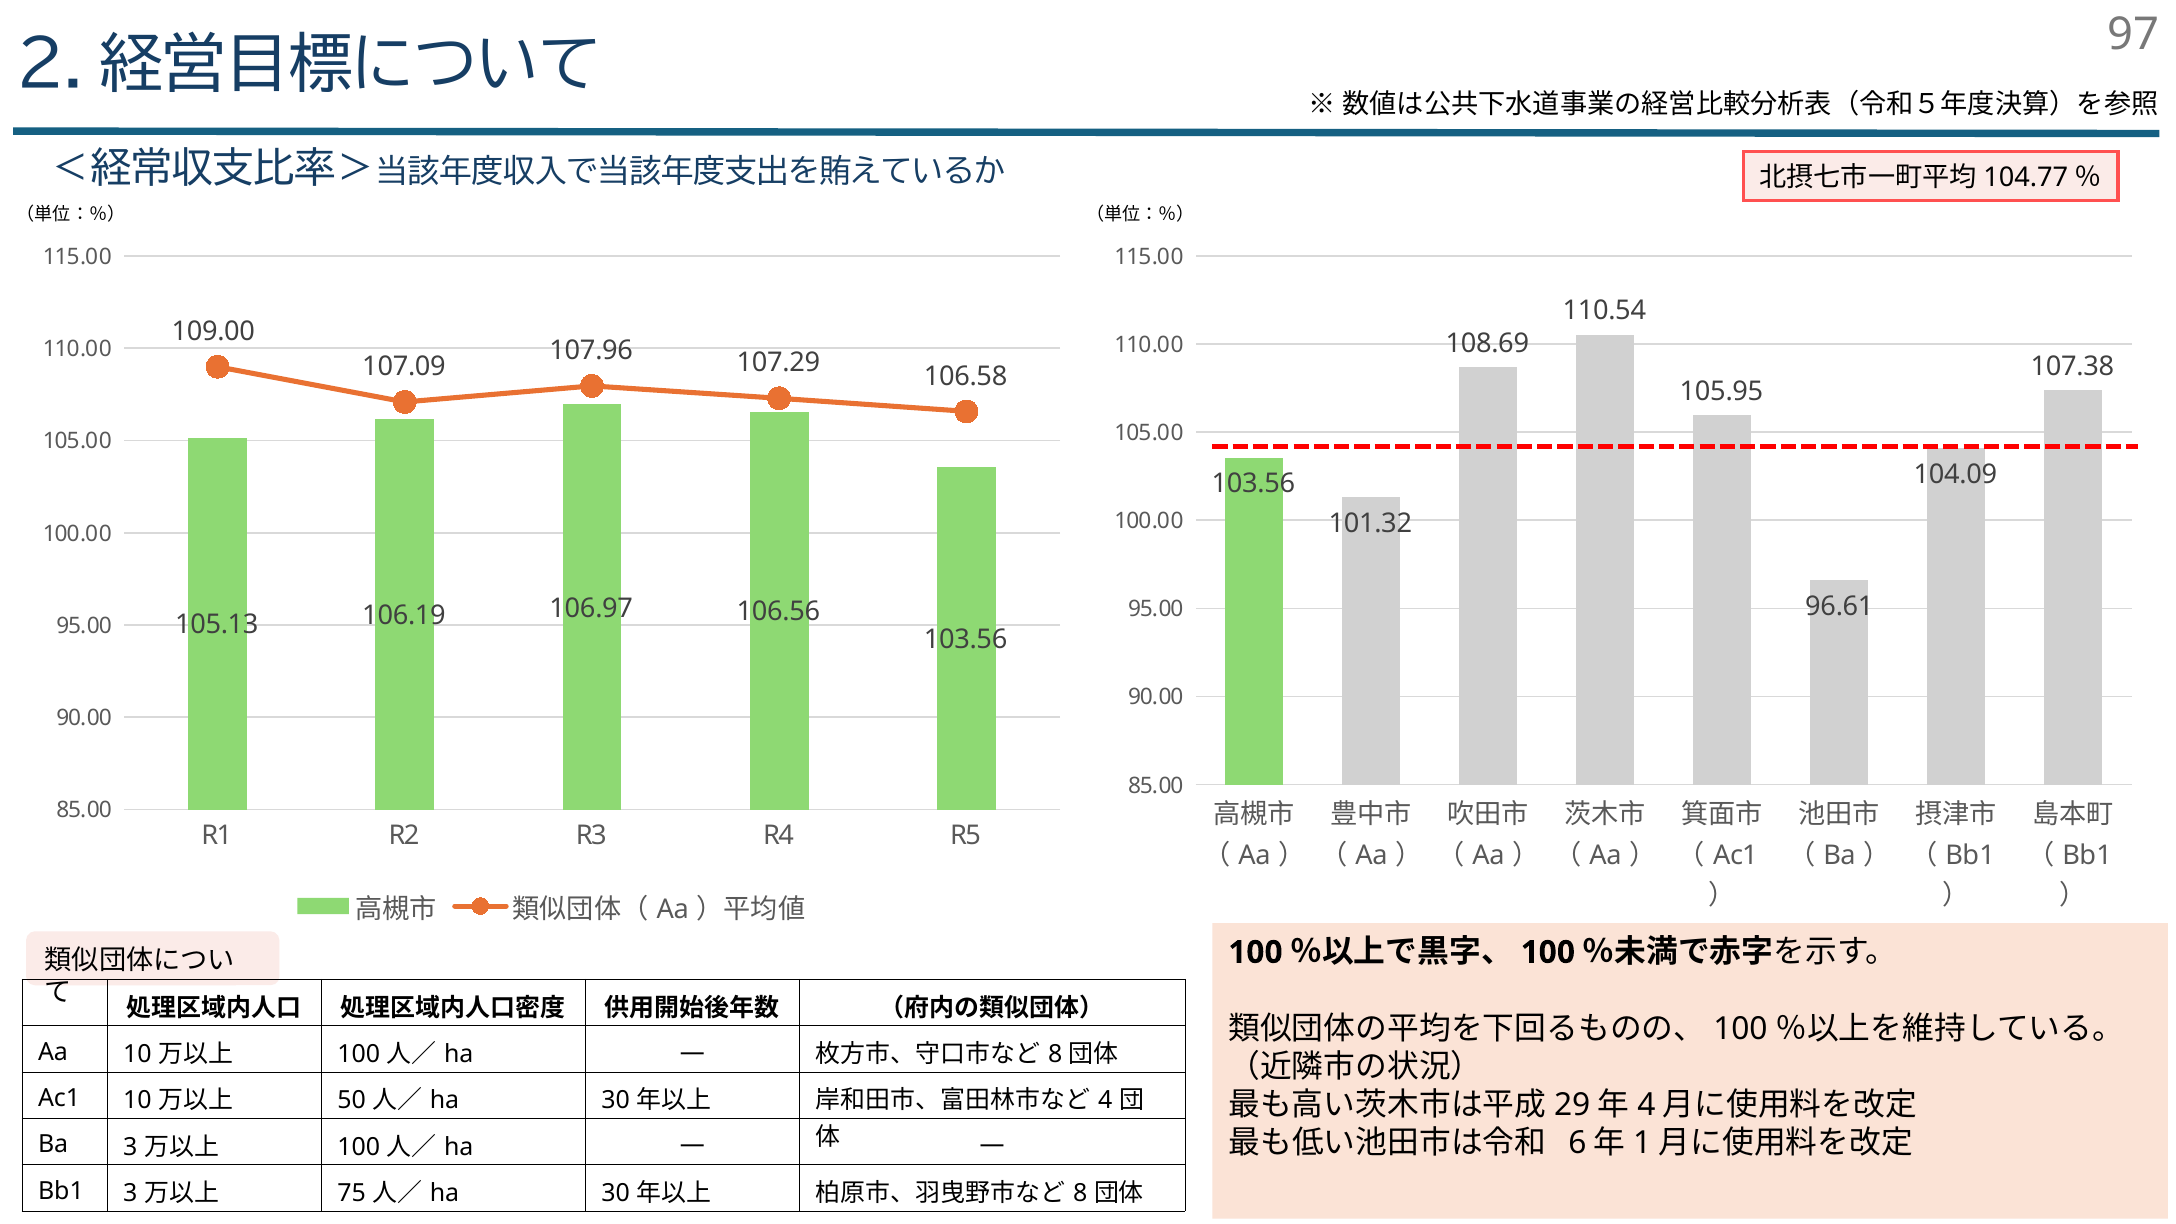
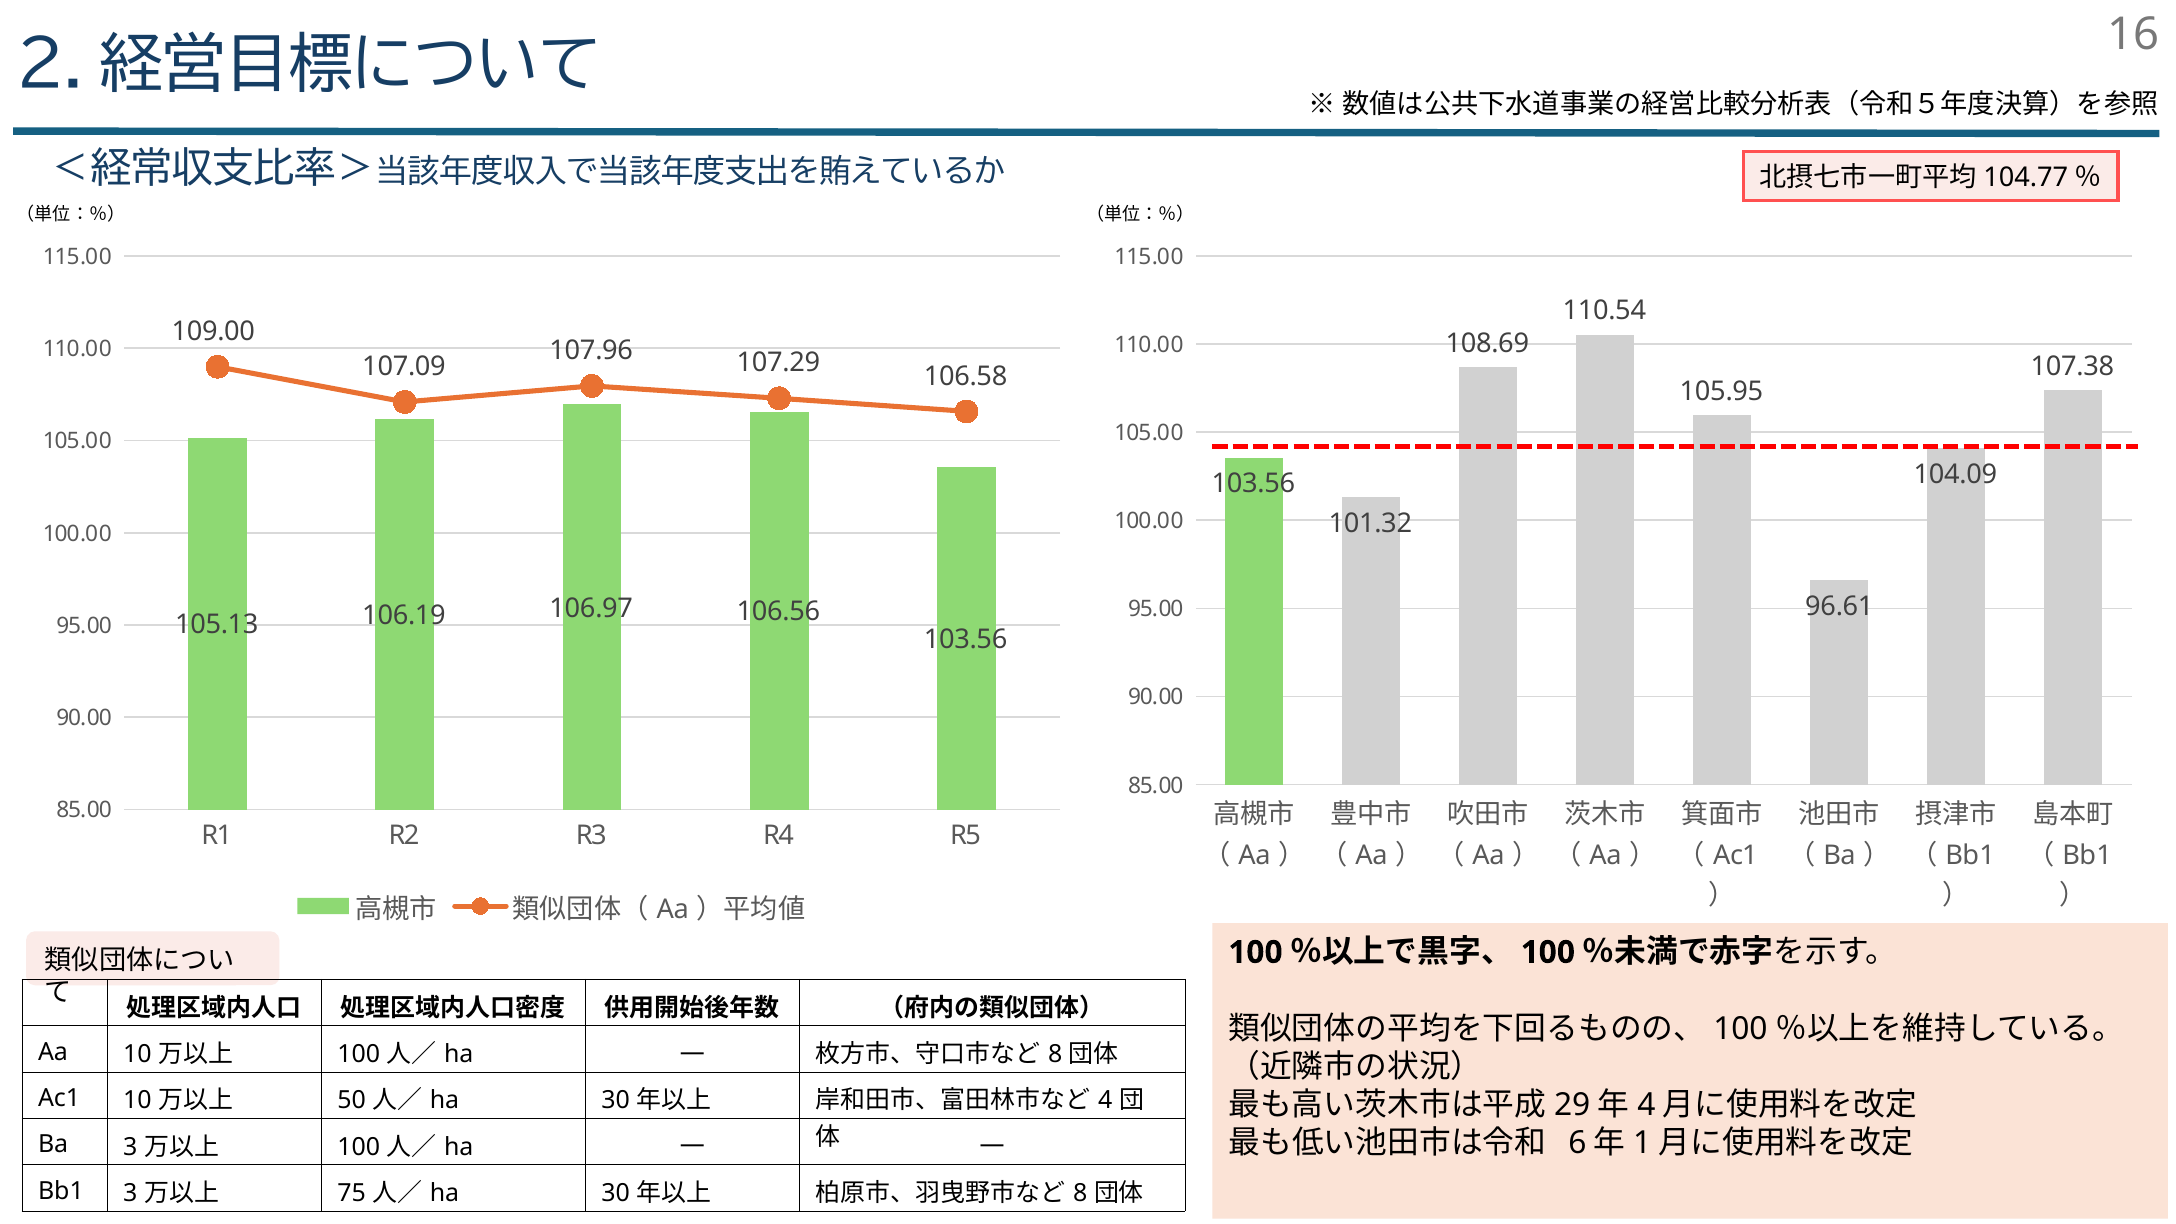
97: 97 -> 16 (2133, 34)
